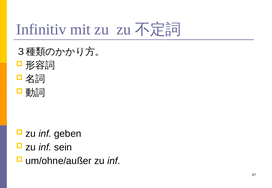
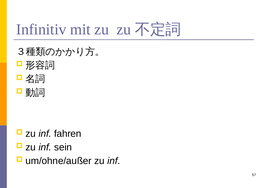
geben: geben -> fahren (68, 134)
